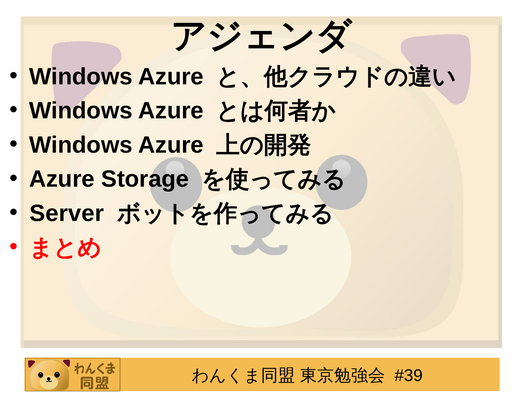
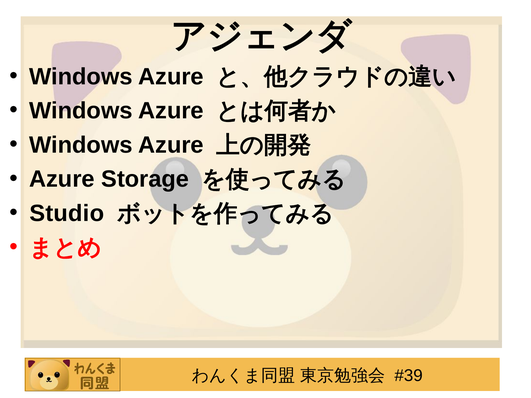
Server: Server -> Studio (67, 213)
